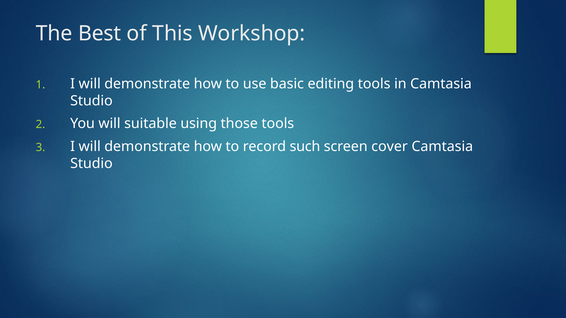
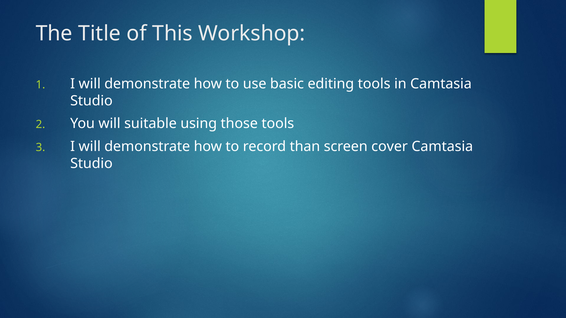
Best: Best -> Title (100, 34)
such: such -> than (305, 147)
